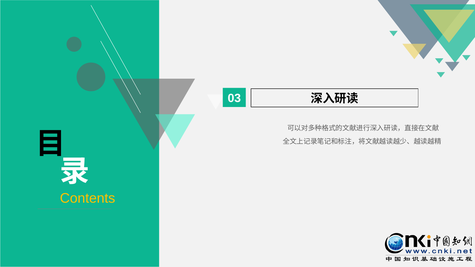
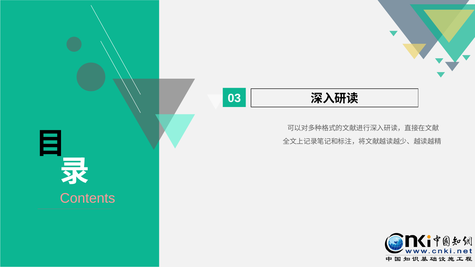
Contents colour: yellow -> pink (88, 198)
